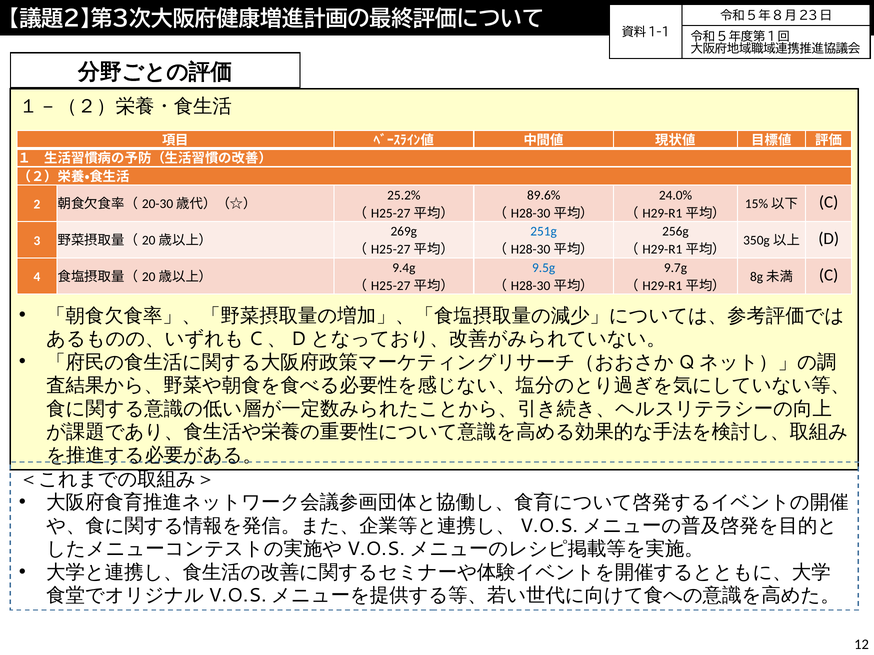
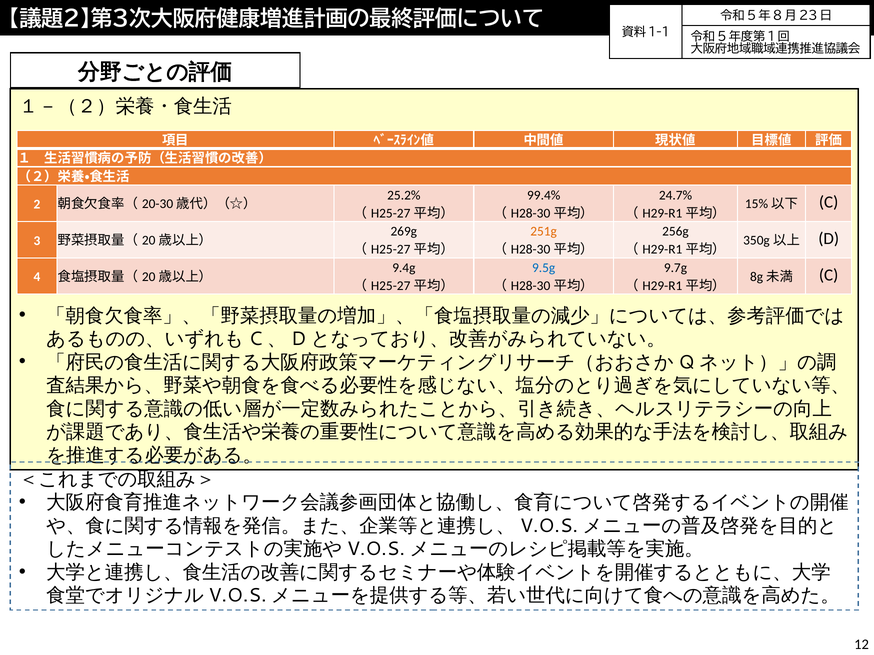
89.6%: 89.6% -> 99.4% (544, 195)
24.0%: 24.0% -> 24.7% (676, 195)
251g colour: blue -> orange (544, 232)
